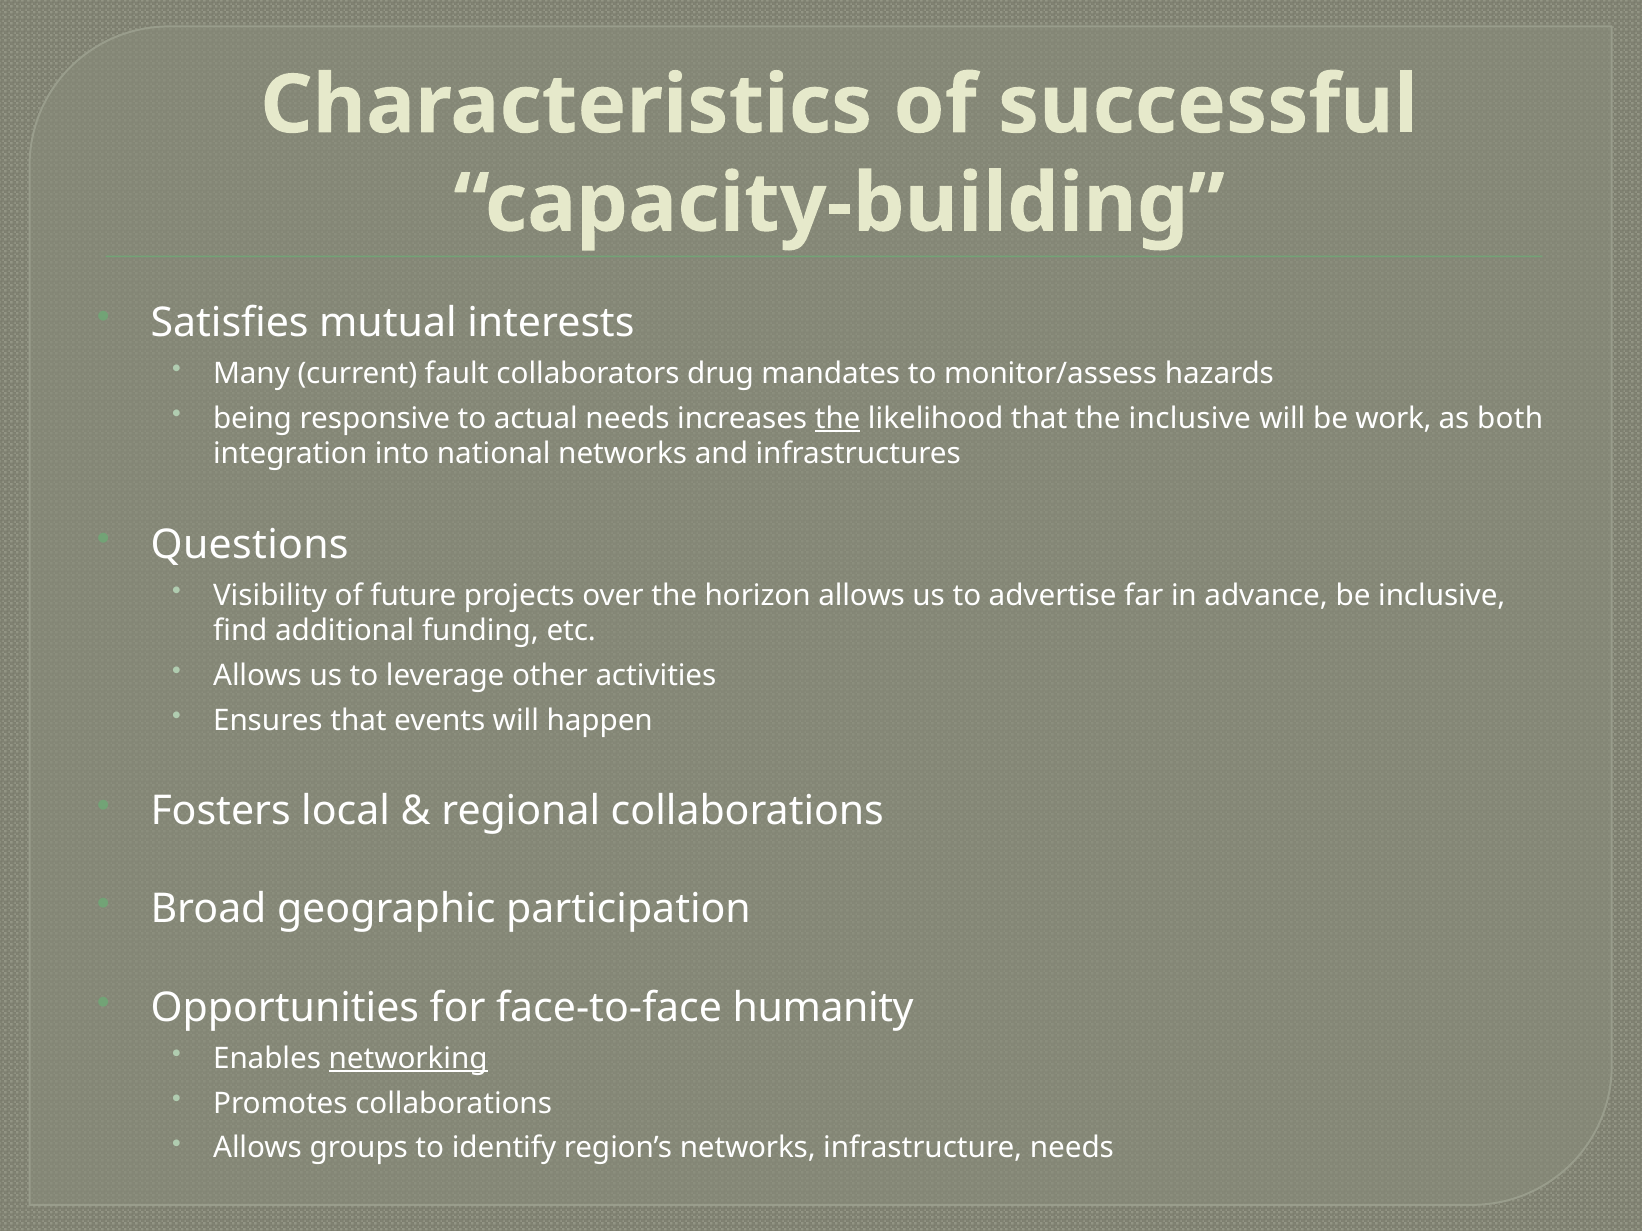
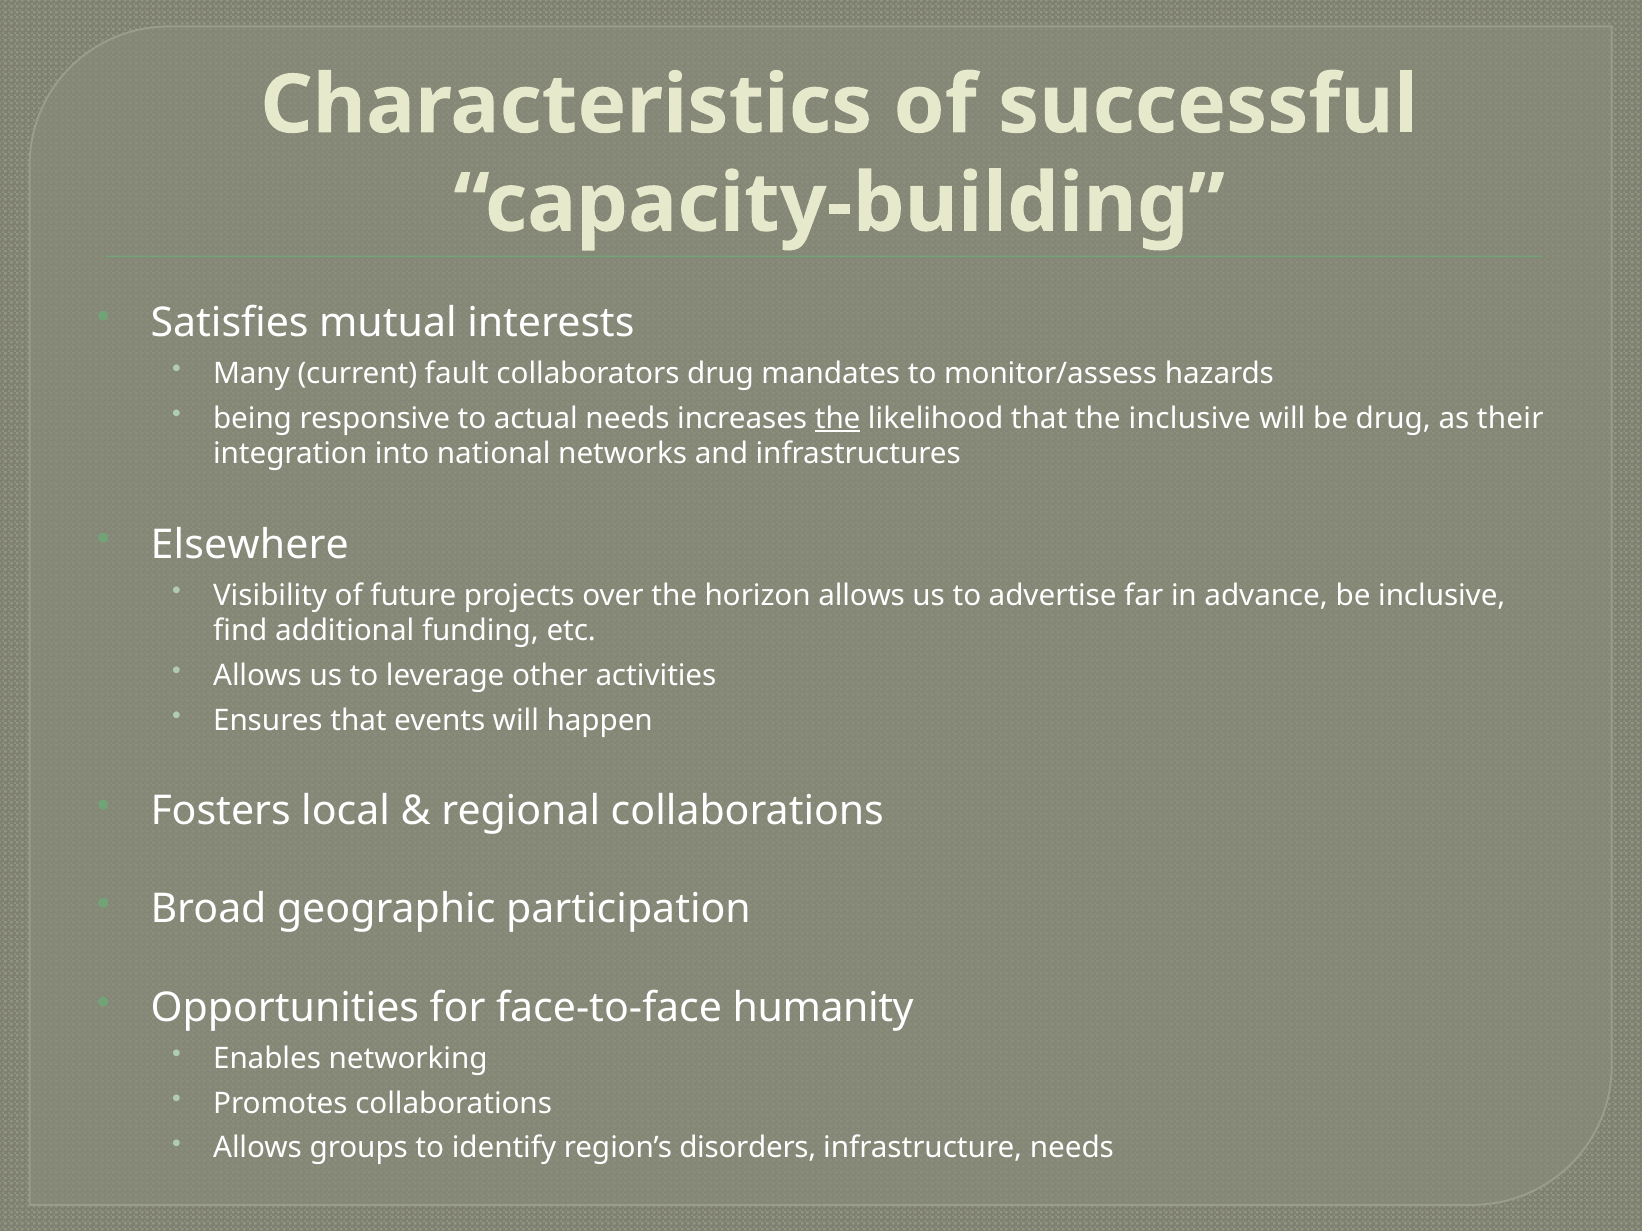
be work: work -> drug (1393, 418)
both: both -> their (1510, 418)
Questions: Questions -> Elsewhere (250, 545)
networking underline: present -> none (408, 1059)
region’s networks: networks -> disorders (748, 1149)
